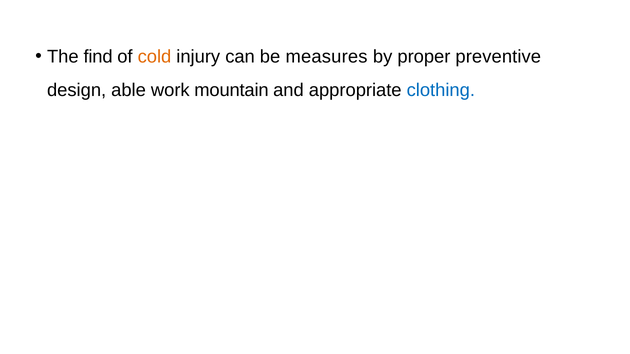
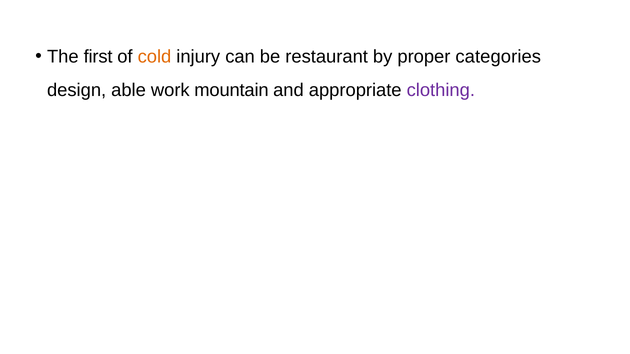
find: find -> first (98, 57)
measures: measures -> restaurant (327, 57)
preventive: preventive -> categories (498, 57)
clothing colour: blue -> purple (441, 90)
